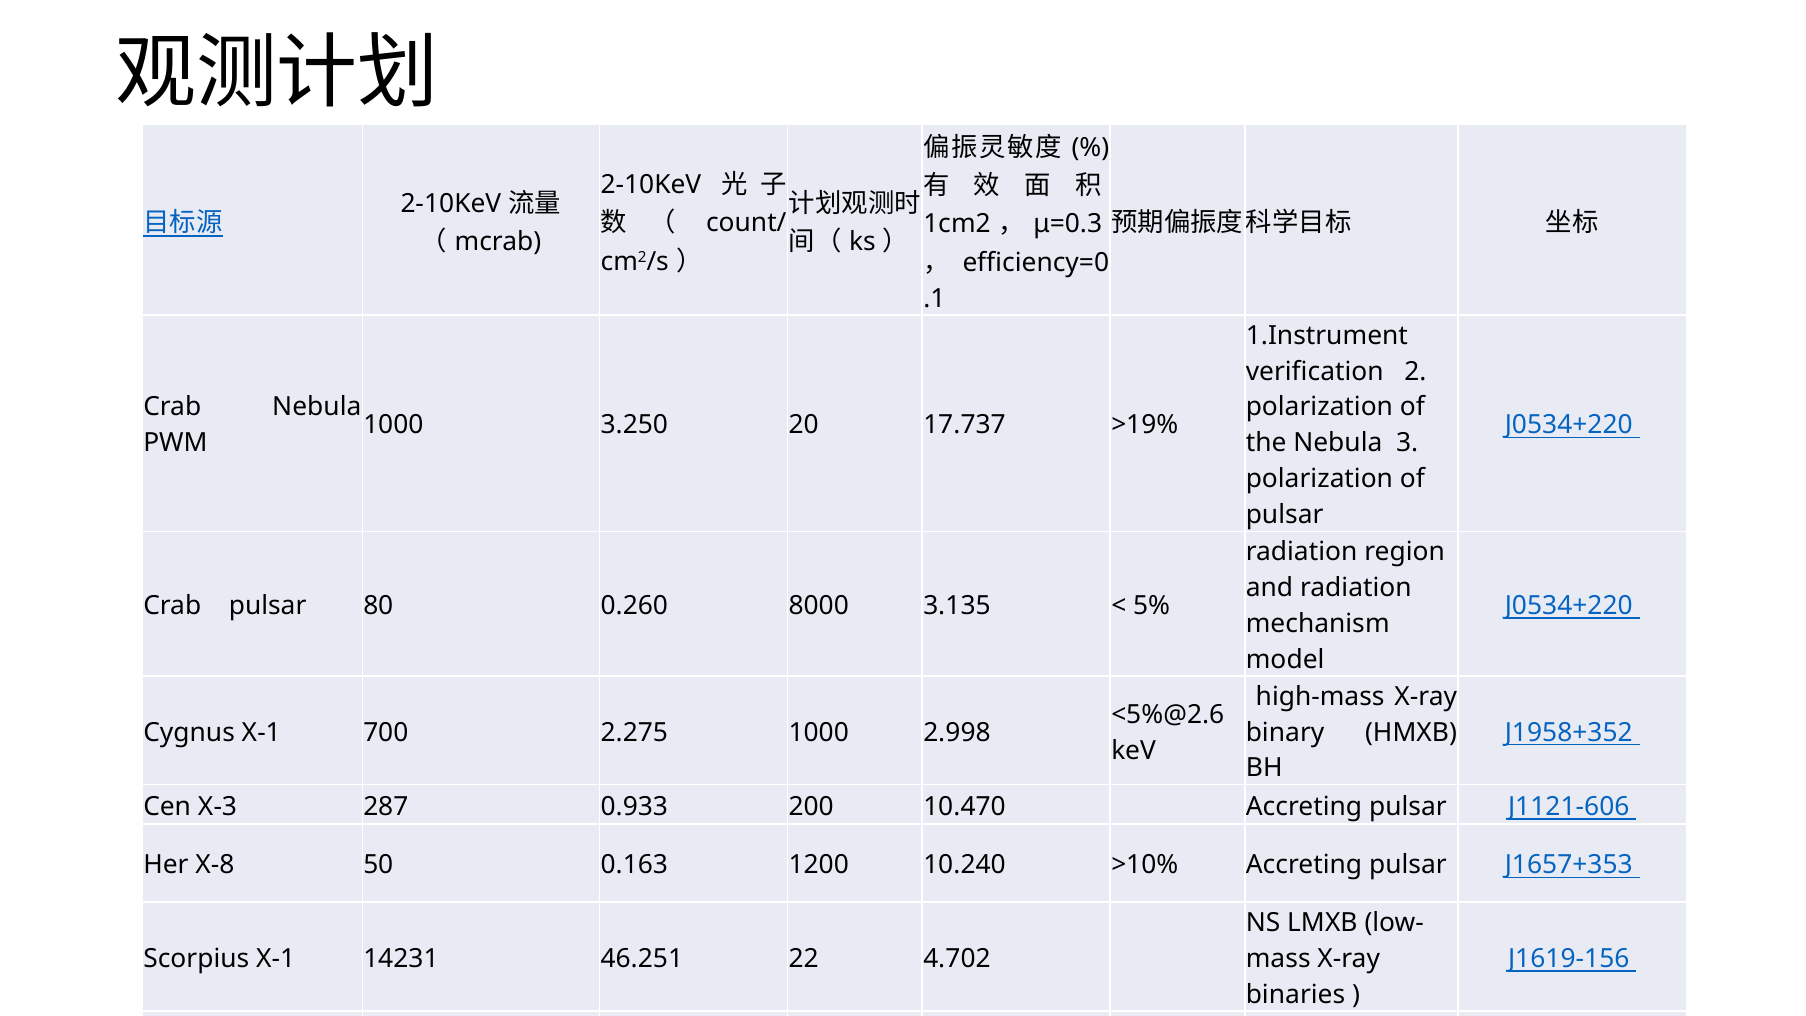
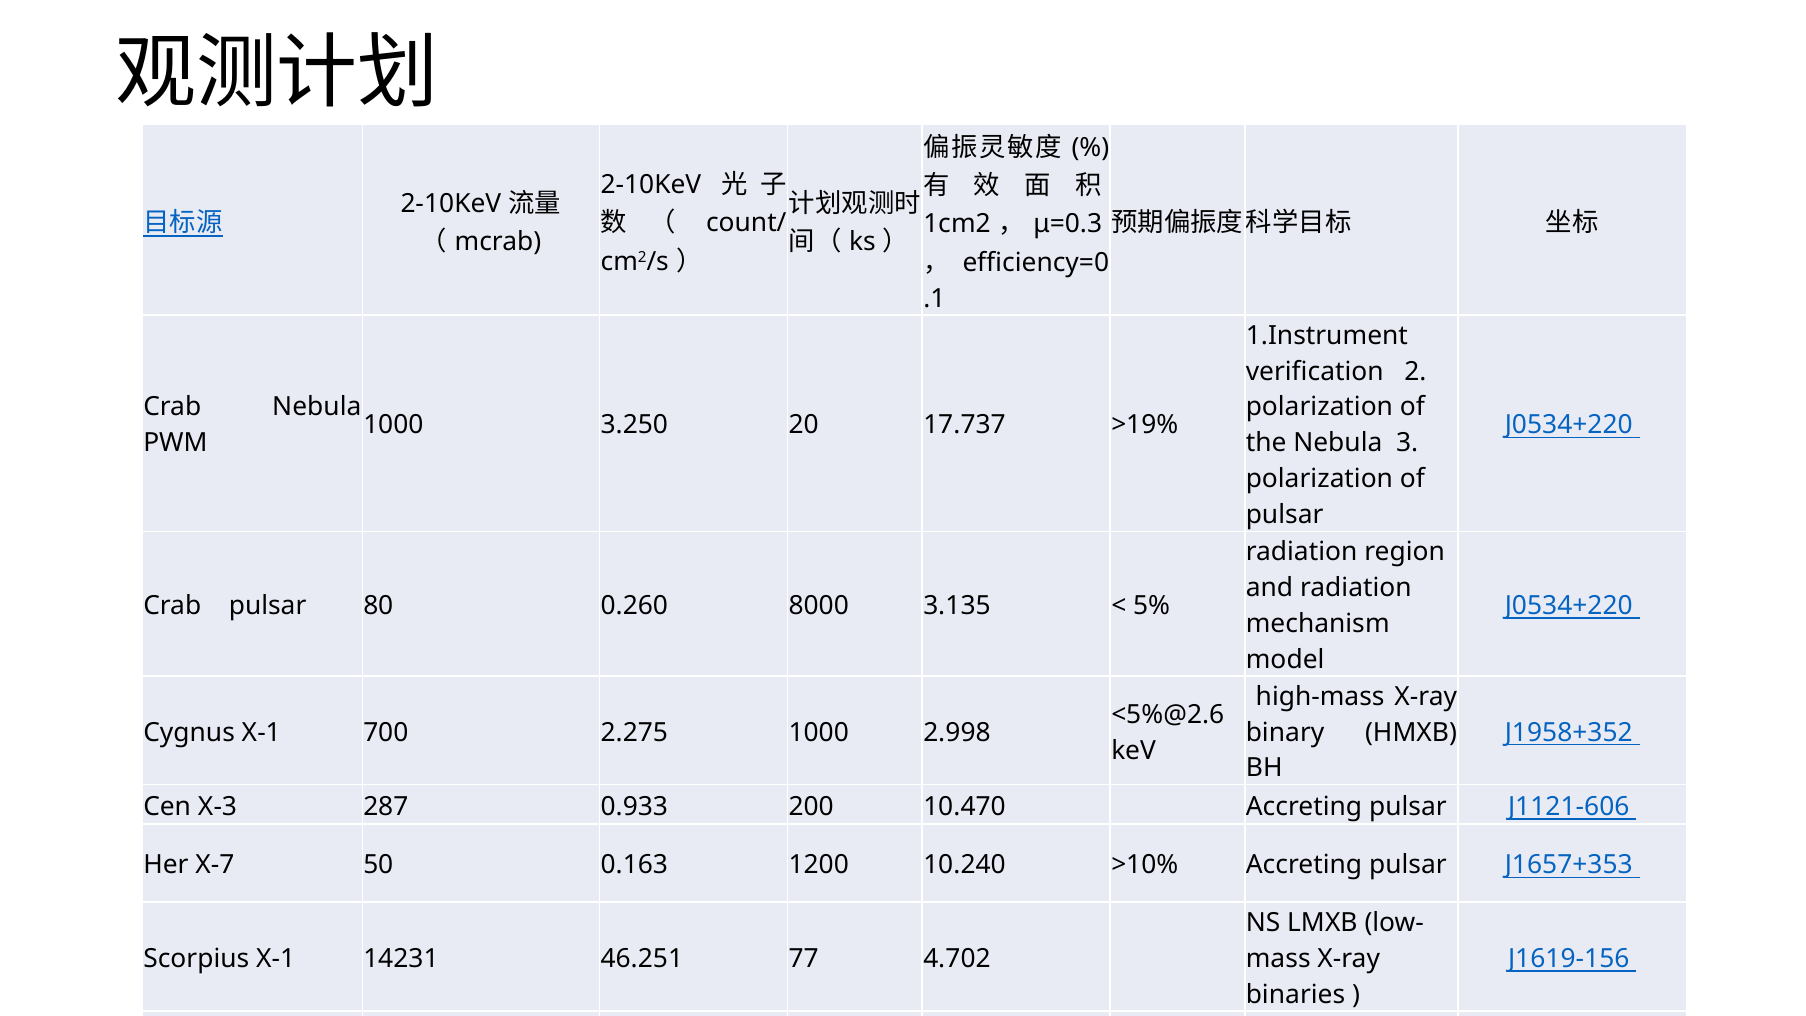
X-8: X-8 -> X-7 (215, 865)
22: 22 -> 77 (804, 958)
